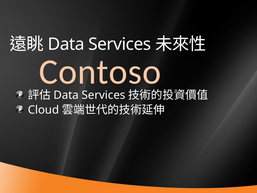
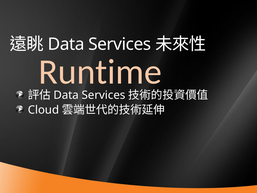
Contoso: Contoso -> Runtime (100, 72)
